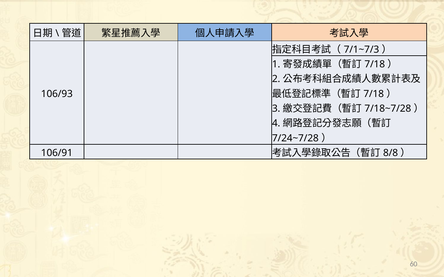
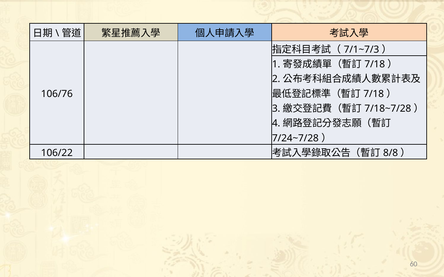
106/93: 106/93 -> 106/76 (57, 94)
106/91: 106/91 -> 106/22 (57, 153)
